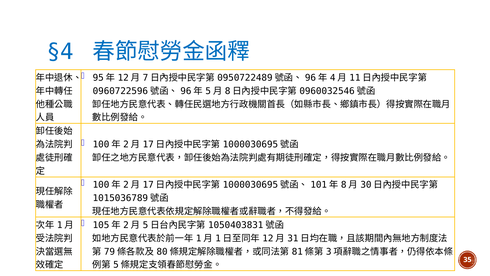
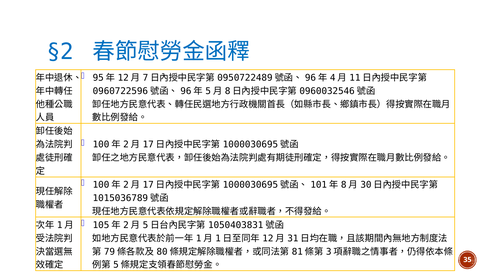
§4: §4 -> §2 (60, 52)
